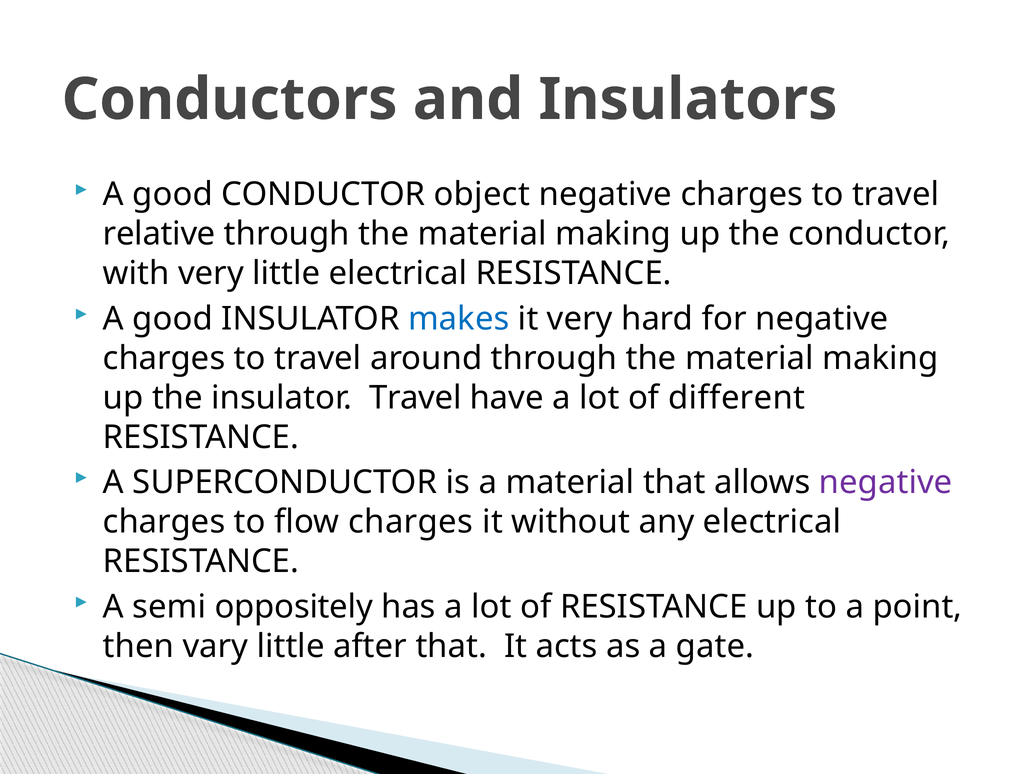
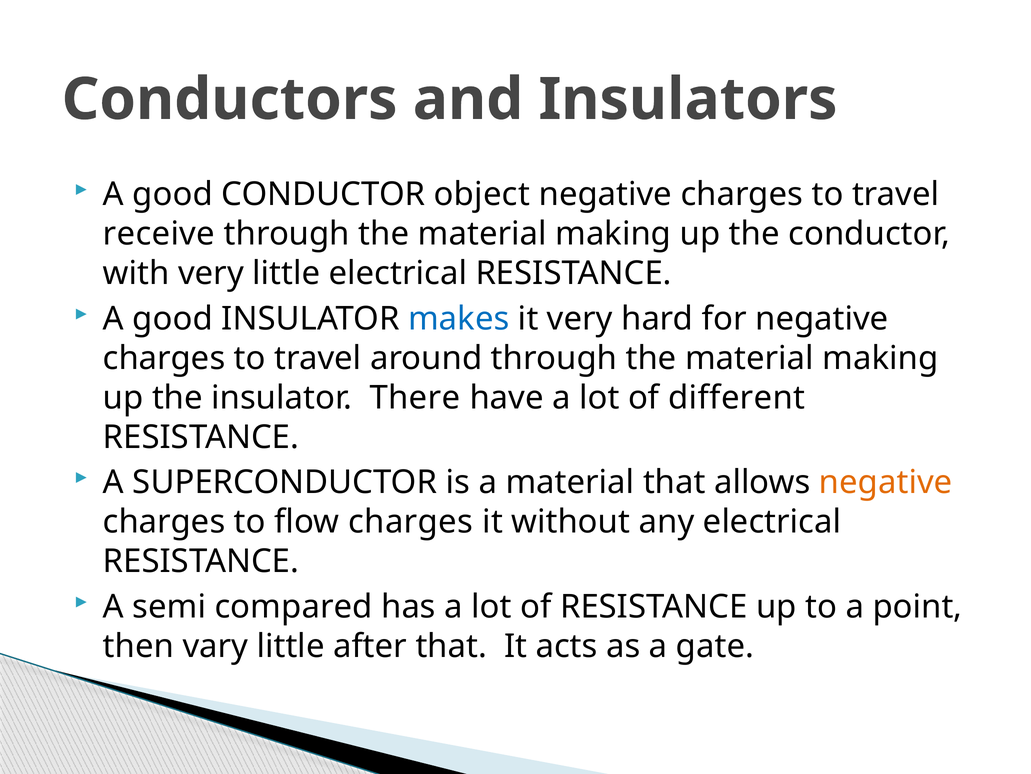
relative: relative -> receive (159, 234)
insulator Travel: Travel -> There (415, 397)
negative colour: purple -> orange (886, 482)
oppositely: oppositely -> compared (294, 606)
